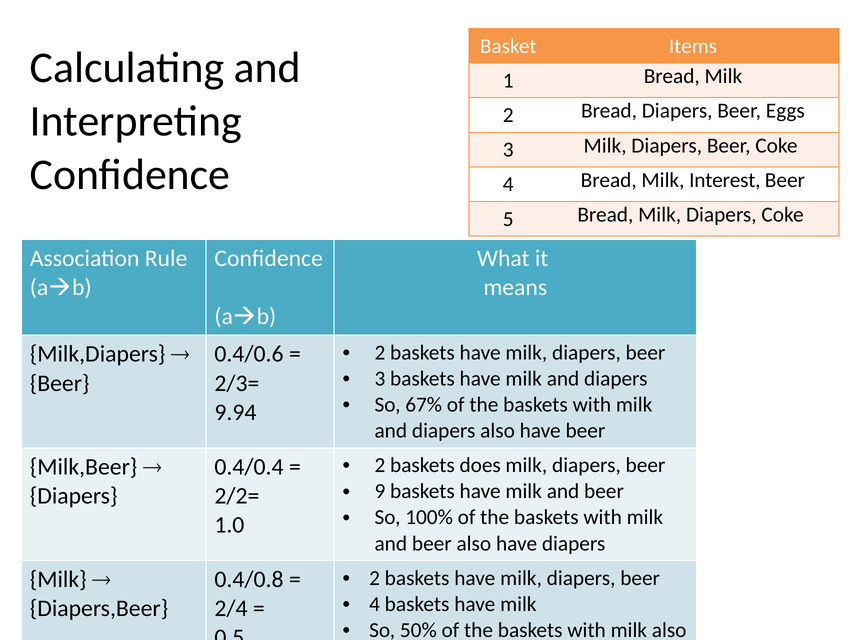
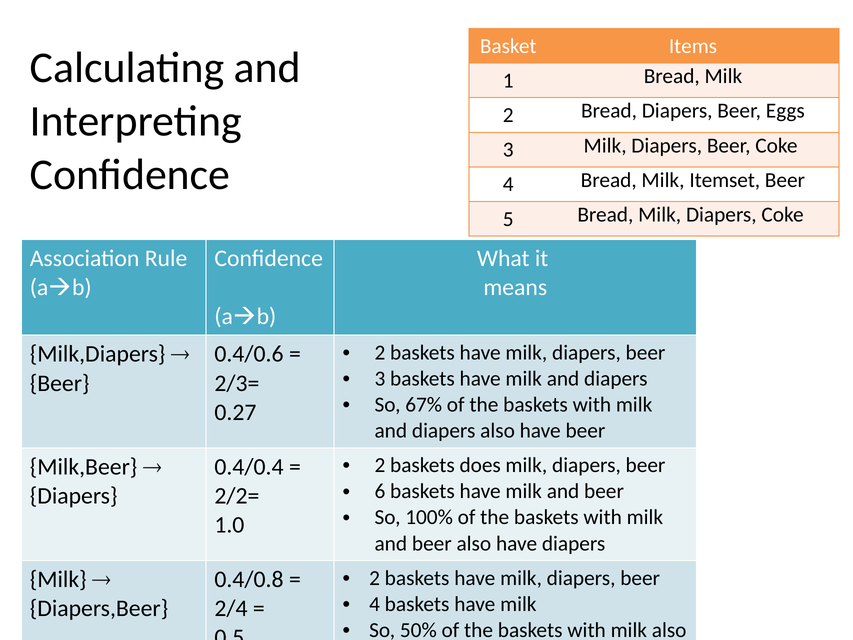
Interest: Interest -> Itemset (725, 180)
9.94: 9.94 -> 0.27 (235, 412)
9: 9 -> 6 (380, 491)
